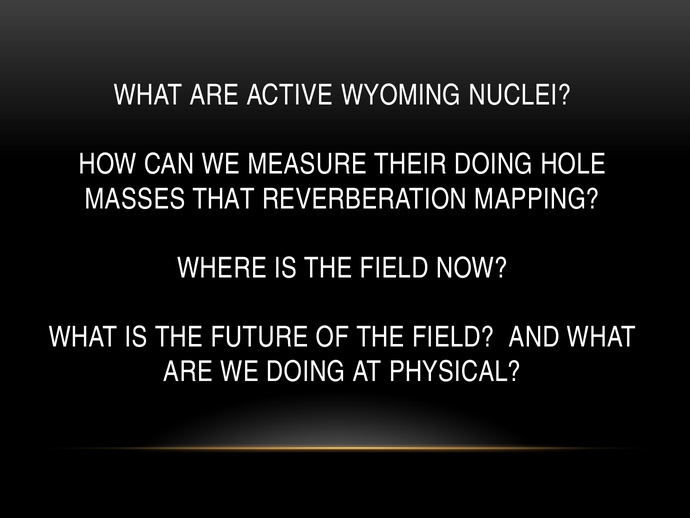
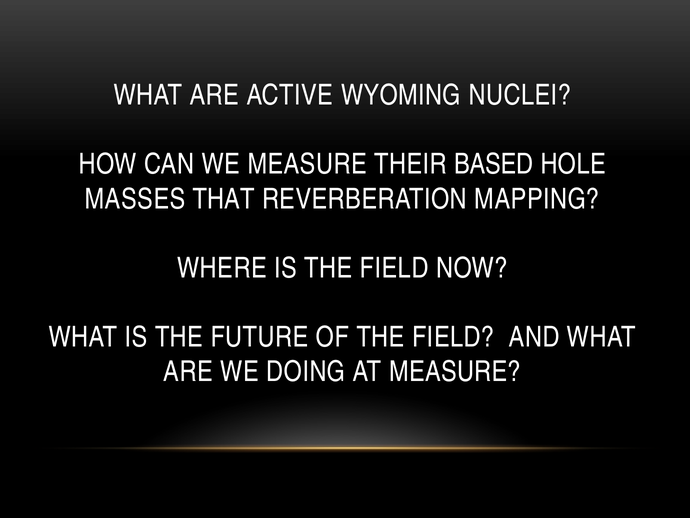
THEIR DOING: DOING -> BASED (494, 164)
AT PHYSICAL: PHYSICAL -> MEASURE (455, 371)
